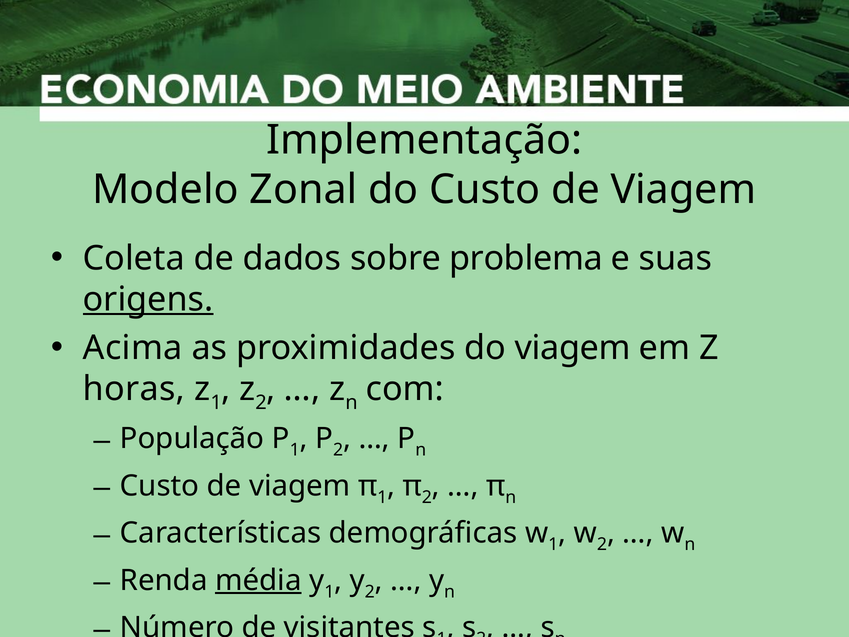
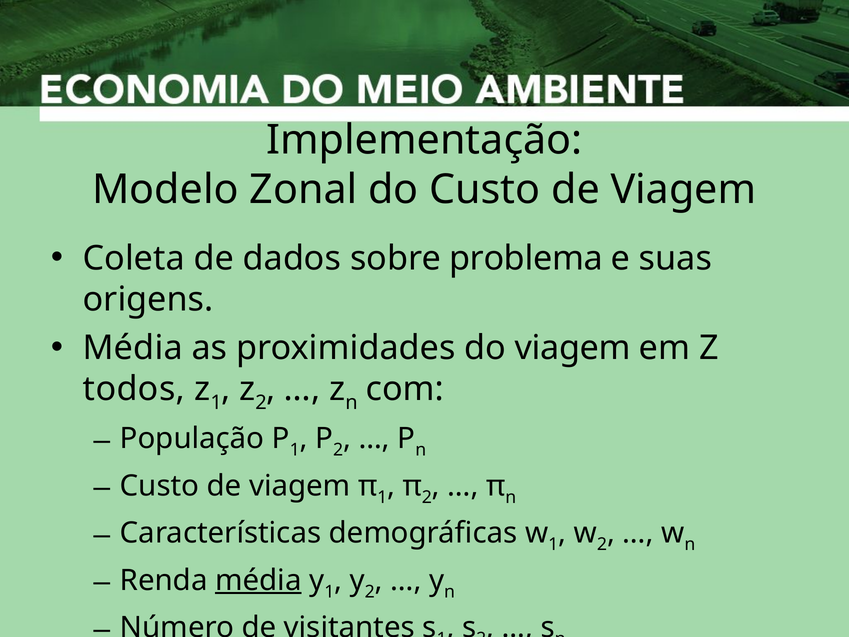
origens underline: present -> none (148, 299)
Acima: Acima -> Média (133, 348)
horas: horas -> todos (134, 389)
